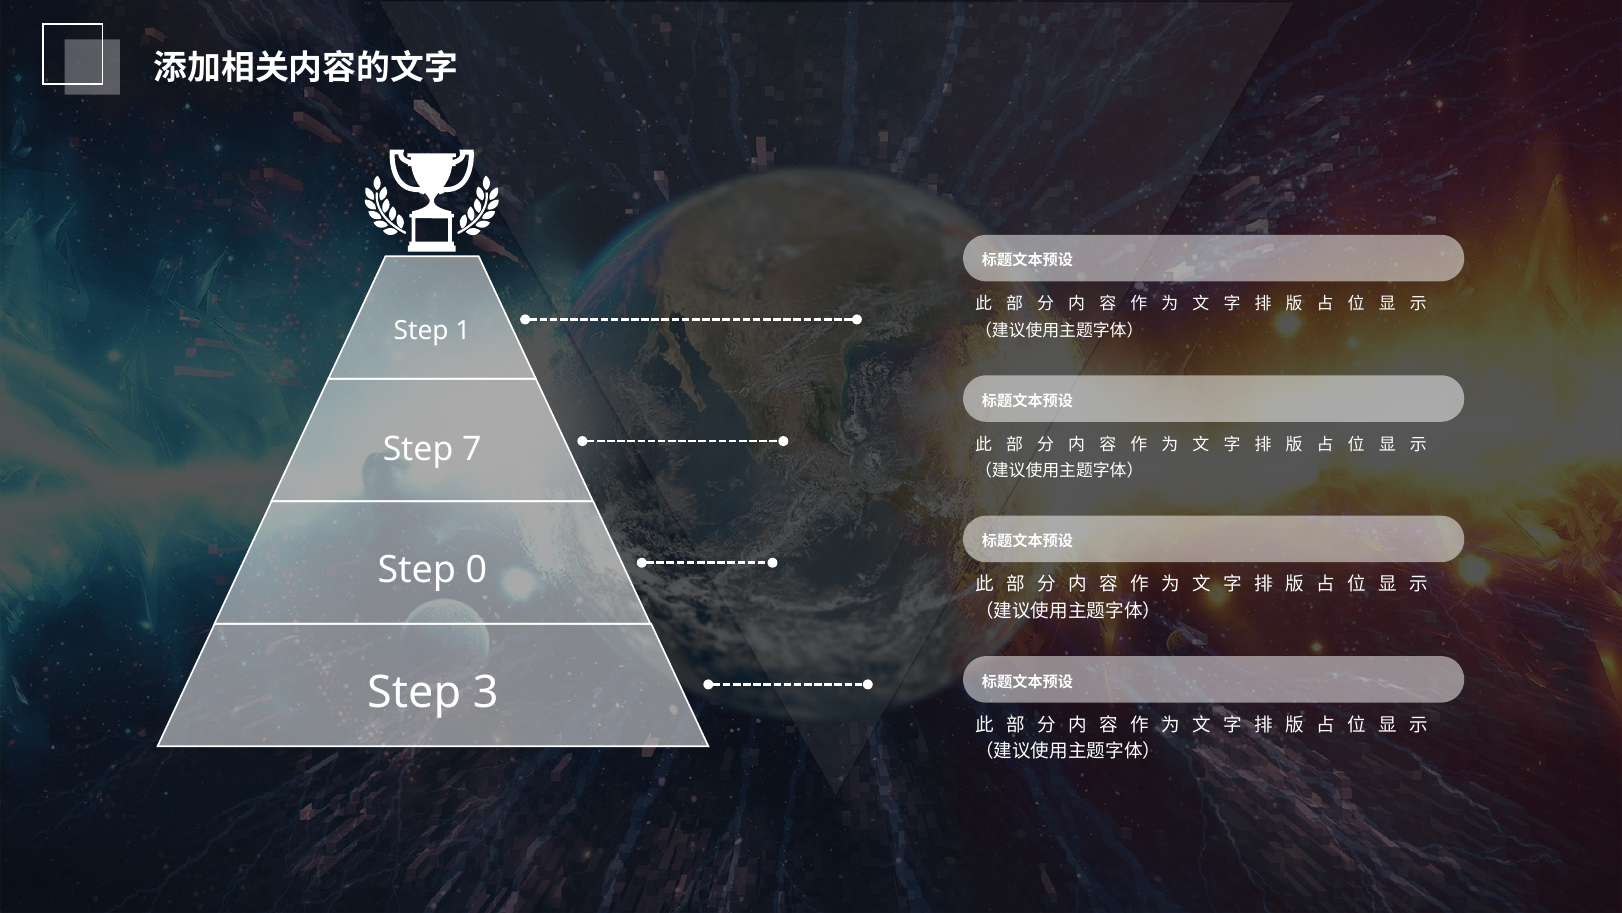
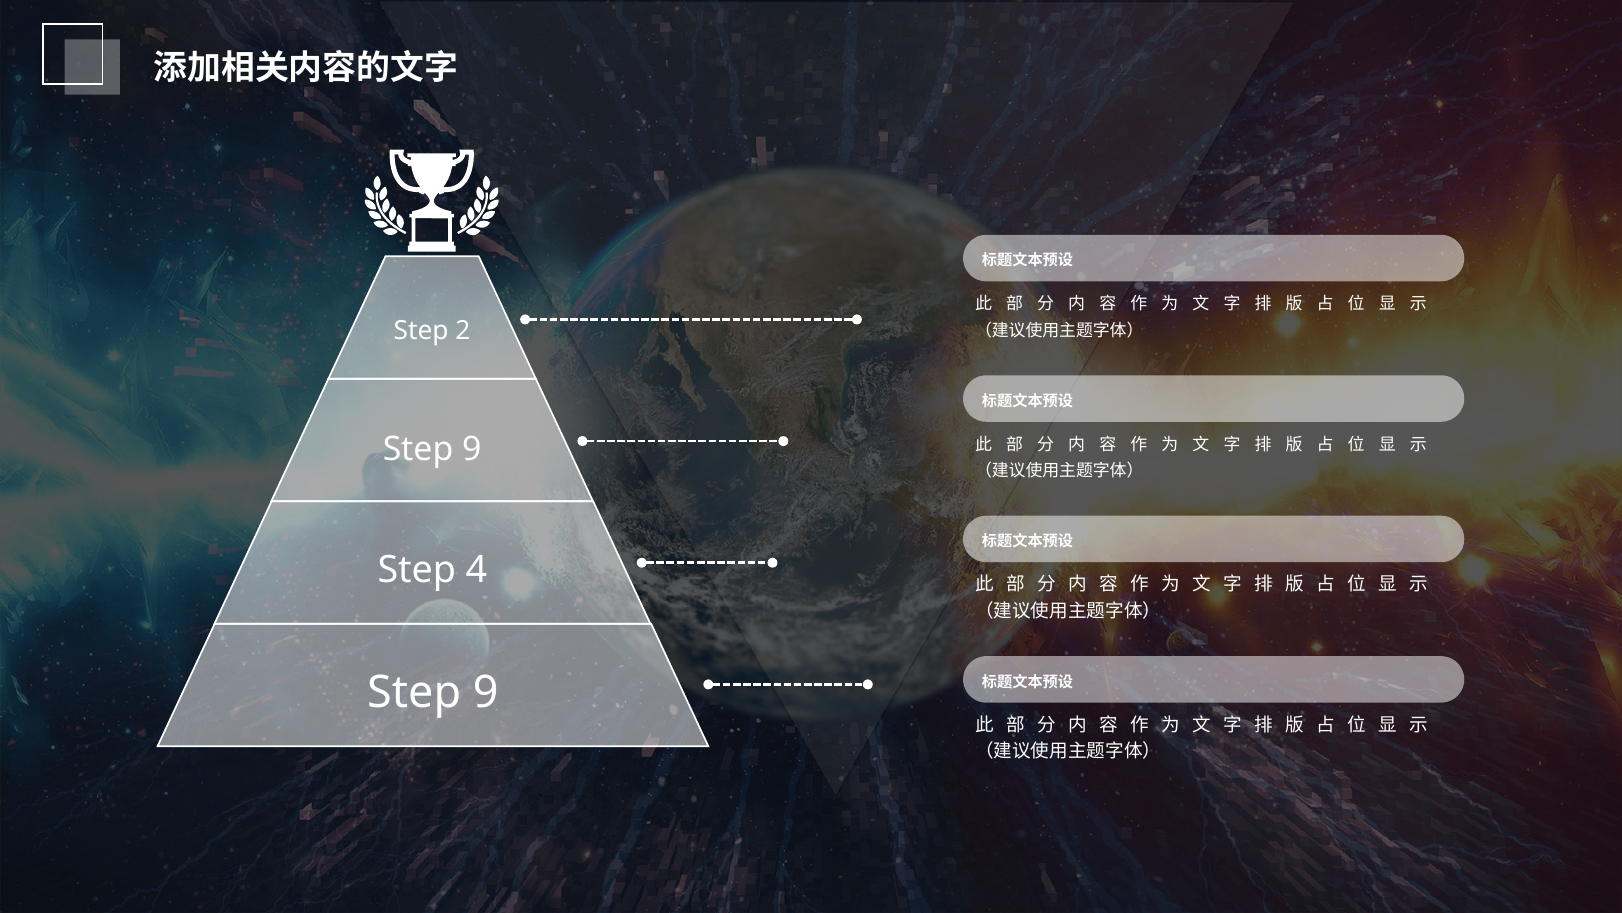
1: 1 -> 2 (463, 330)
7: 7 -> 9 (472, 449)
0: 0 -> 4 (476, 570)
3: 3 -> 9 (486, 692)
